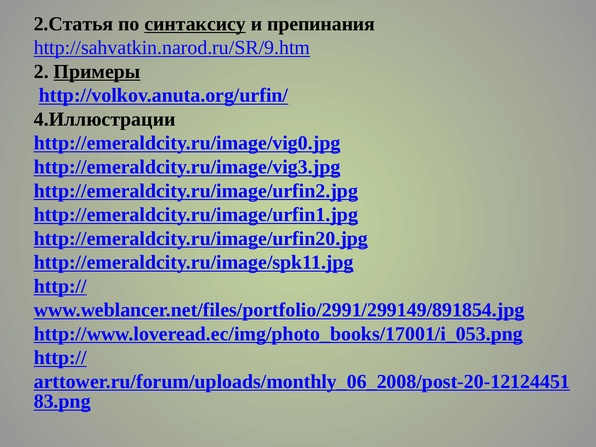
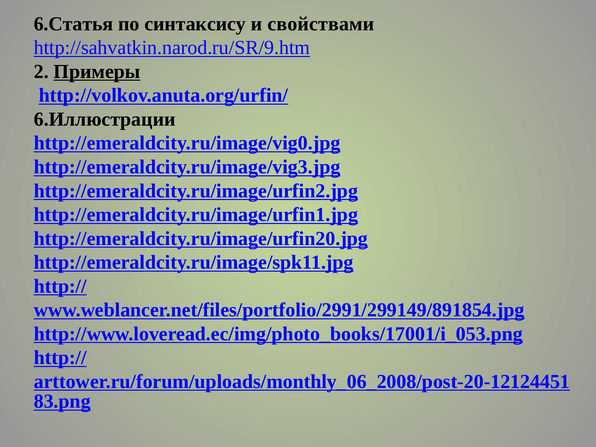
2.Статья: 2.Статья -> 6.Статья (74, 24)
синтаксису underline: present -> none (195, 24)
препинания: препинания -> свойствами (321, 24)
4.Иллюстрации: 4.Иллюстрации -> 6.Иллюстрации (105, 119)
